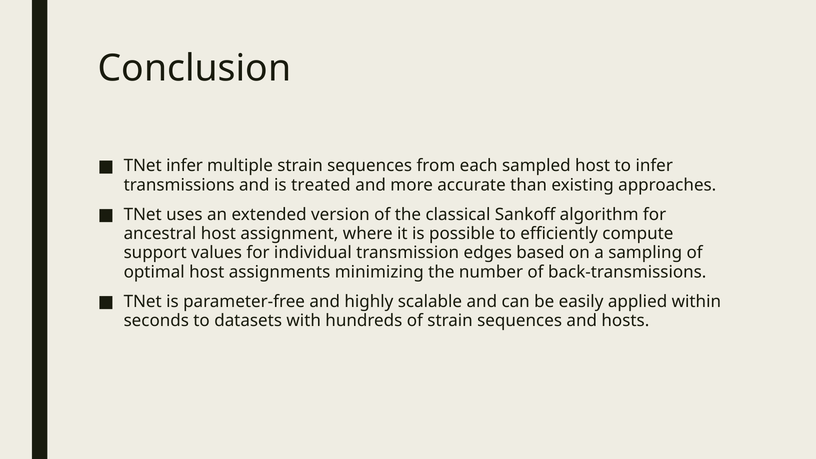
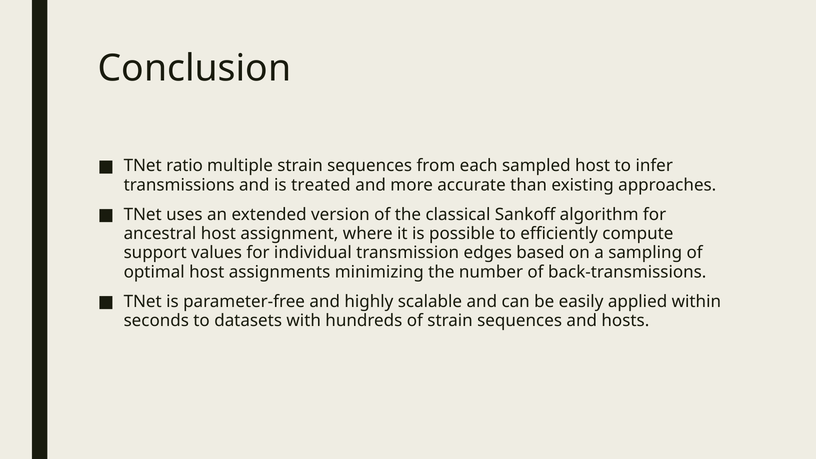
TNet infer: infer -> ratio (184, 166)
